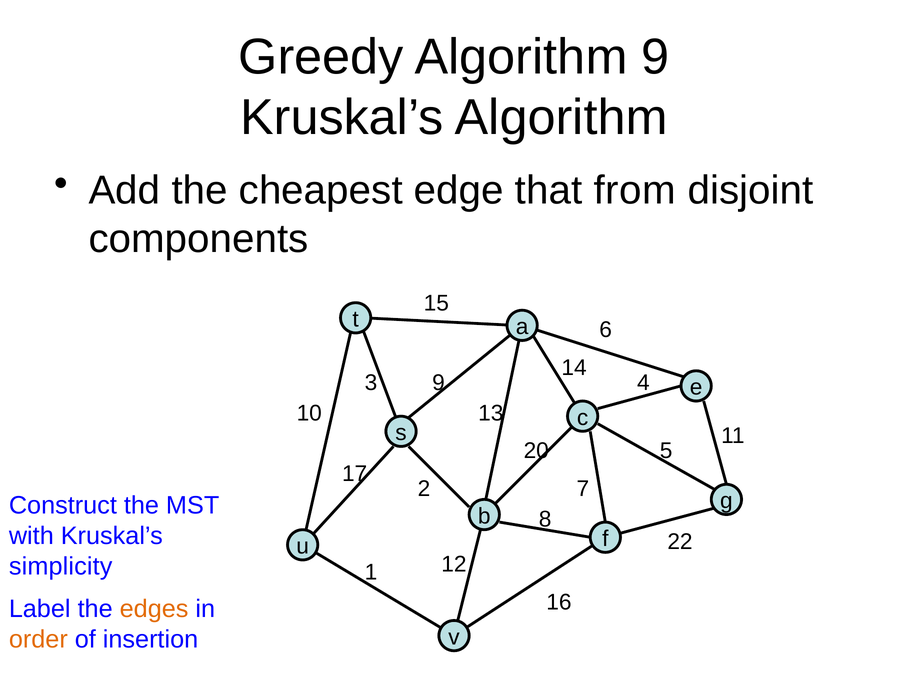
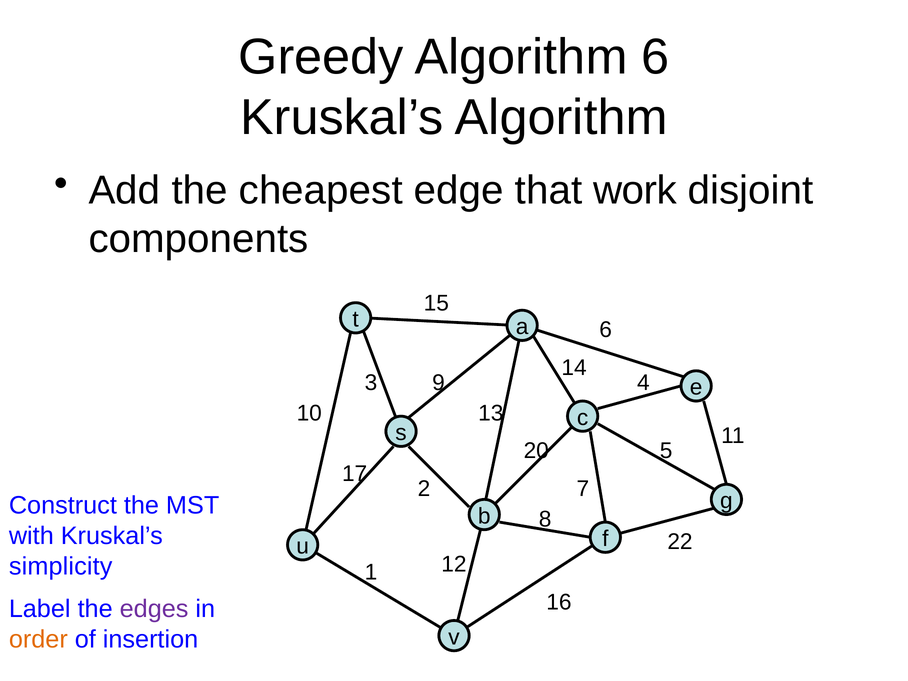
Algorithm 9: 9 -> 6 (655, 57)
from: from -> work (635, 190)
edges colour: orange -> purple (154, 609)
